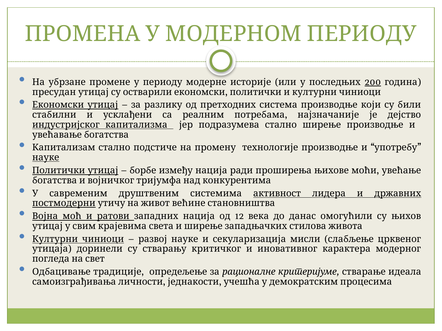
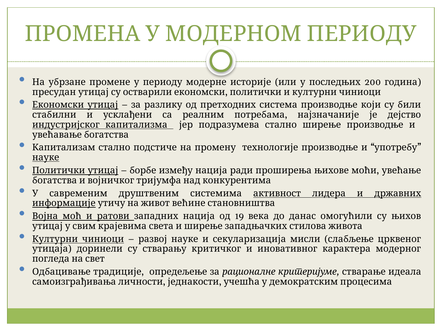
200 underline: present -> none (373, 82)
постмодерни: постмодерни -> информације (64, 204)
12: 12 -> 19 (239, 216)
